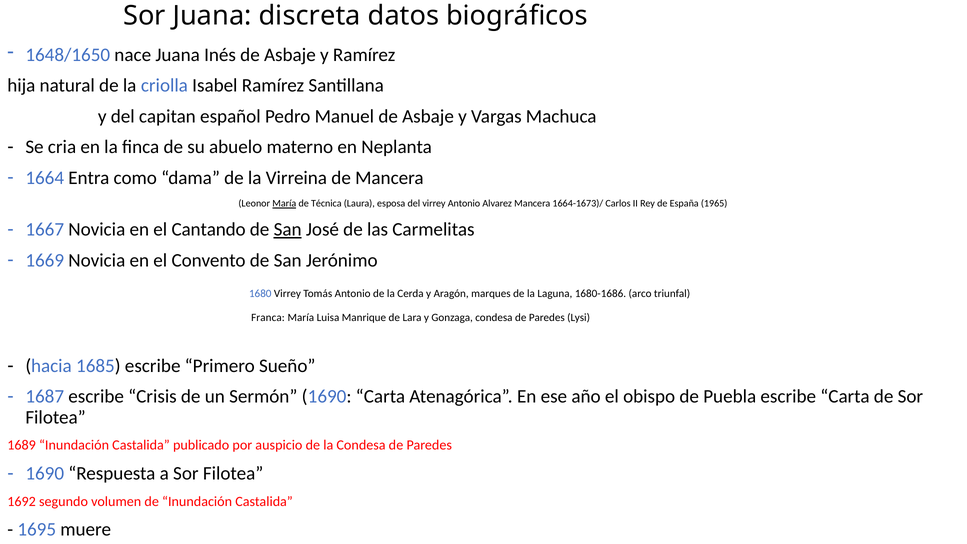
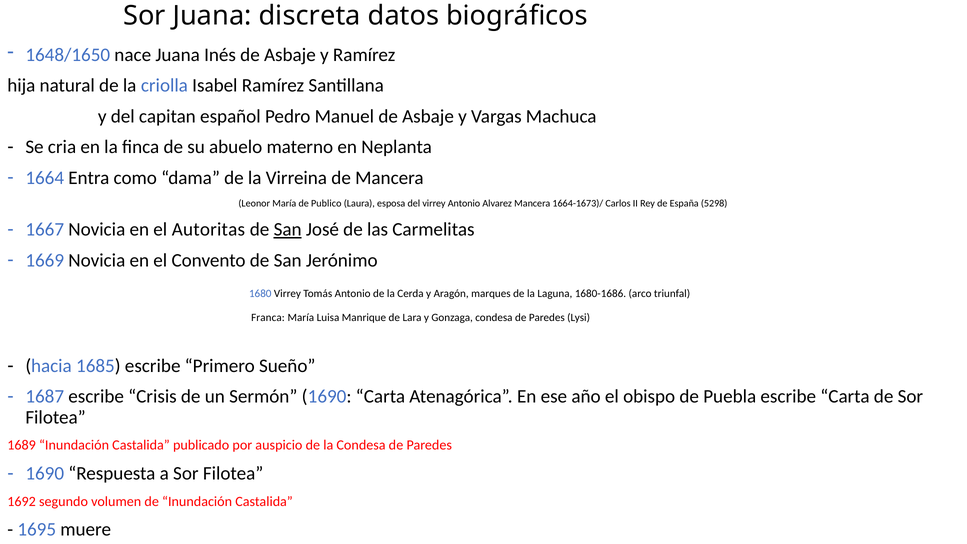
María underline: present -> none (284, 204)
Técnica: Técnica -> Publico (326, 204)
1965: 1965 -> 5298 (714, 204)
Cantando: Cantando -> Autoritas (208, 229)
